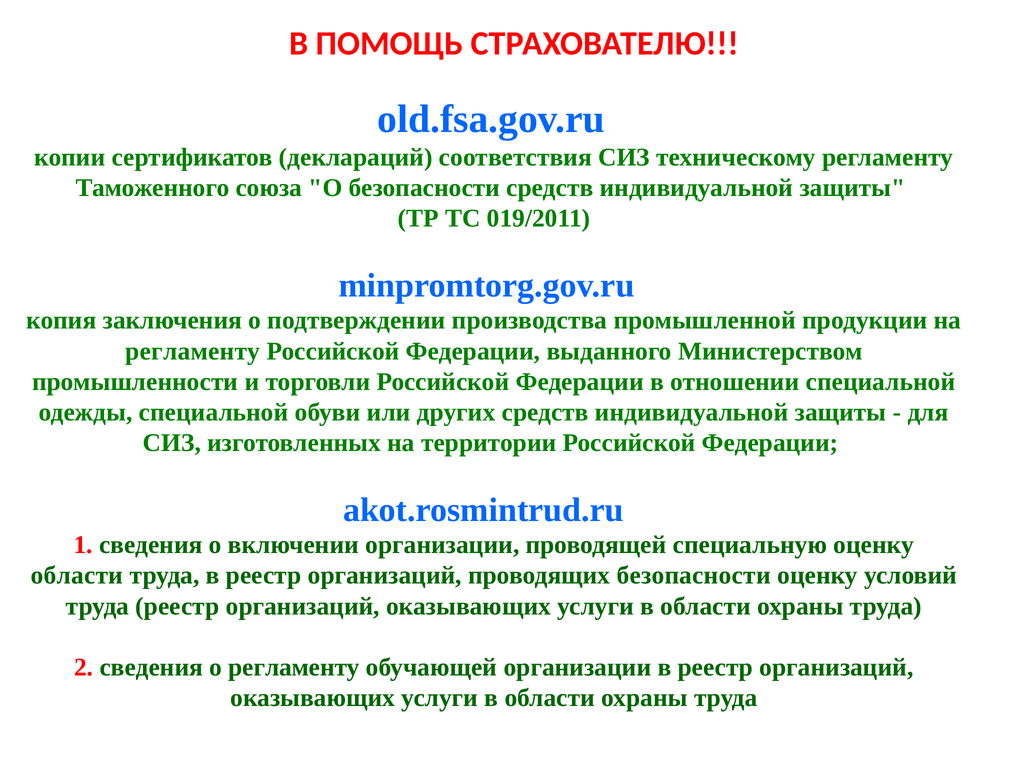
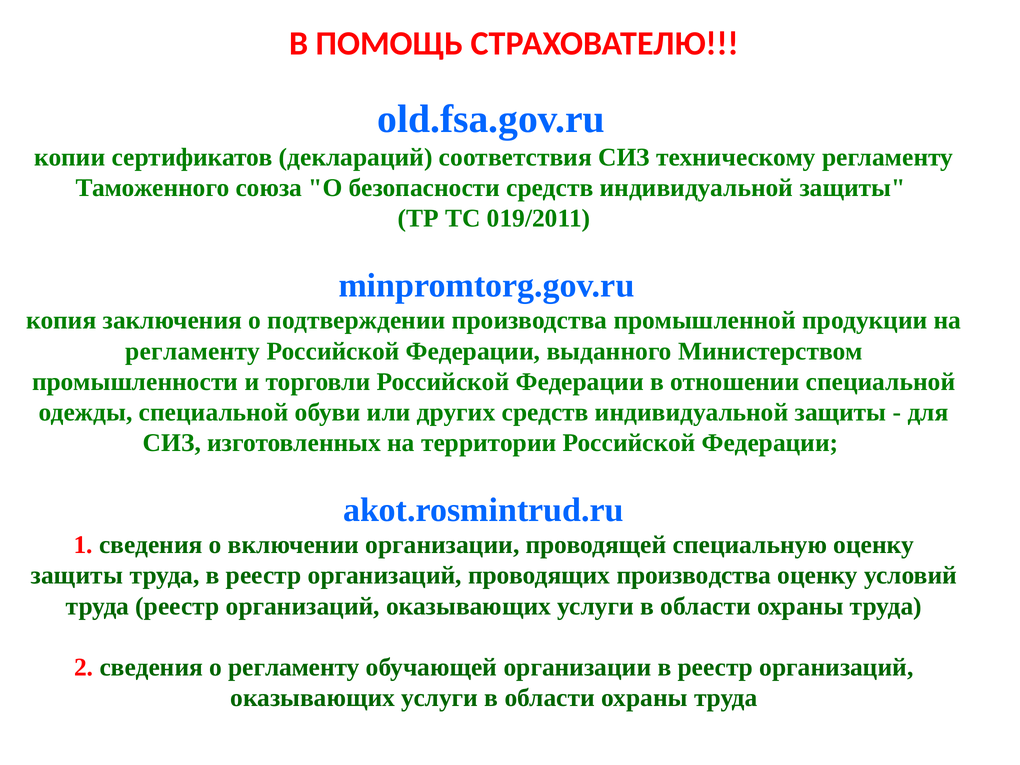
области: области -> защиты (77, 576)
проводящих безопасности: безопасности -> производства (694, 576)
